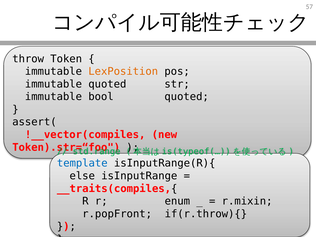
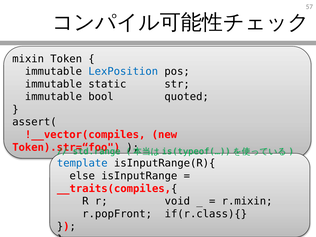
throw: throw -> mixin (28, 59)
LexPosition colour: orange -> blue (123, 71)
immutable quoted: quoted -> static (107, 84)
enum: enum -> void (177, 201)
if(r.throw){: if(r.throw){ -> if(r.class){ (206, 214)
